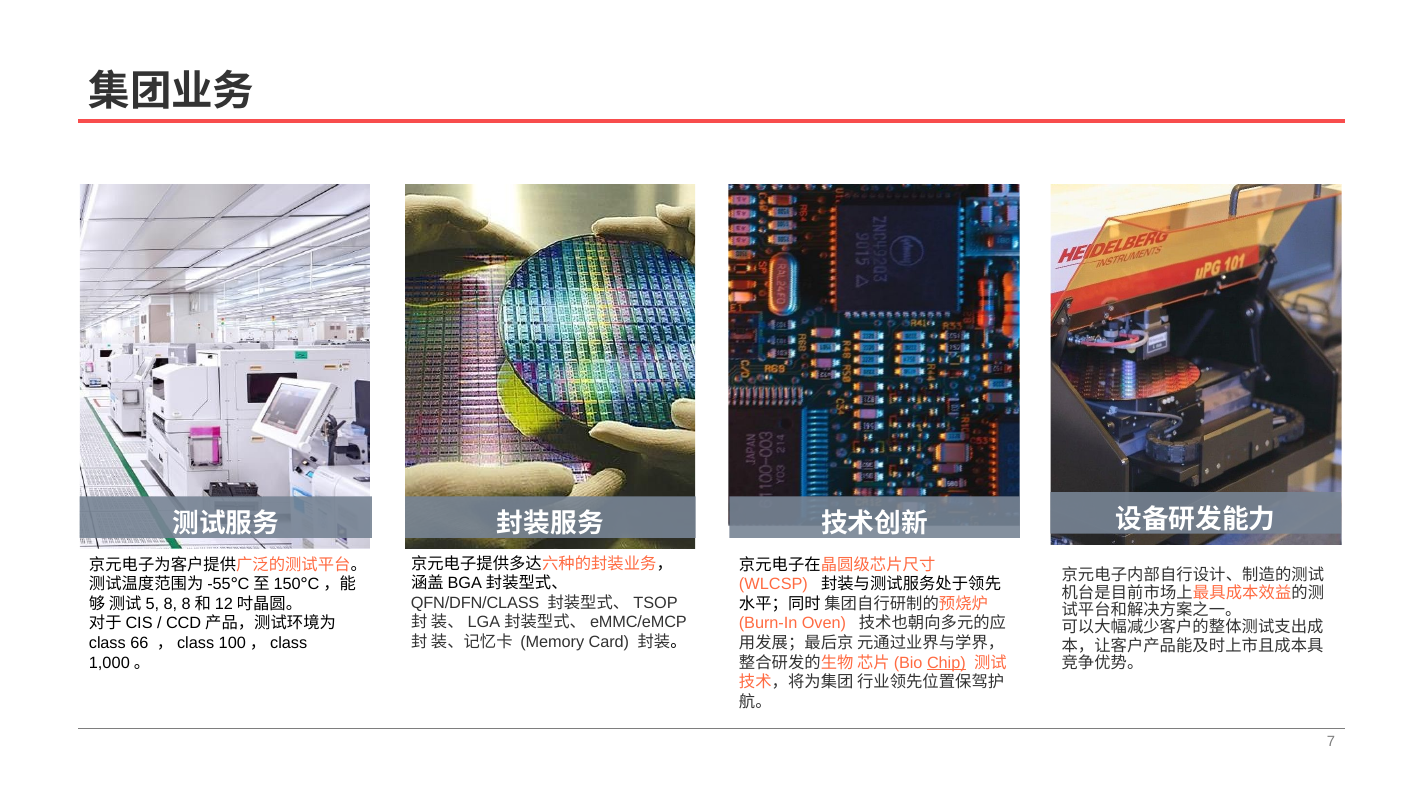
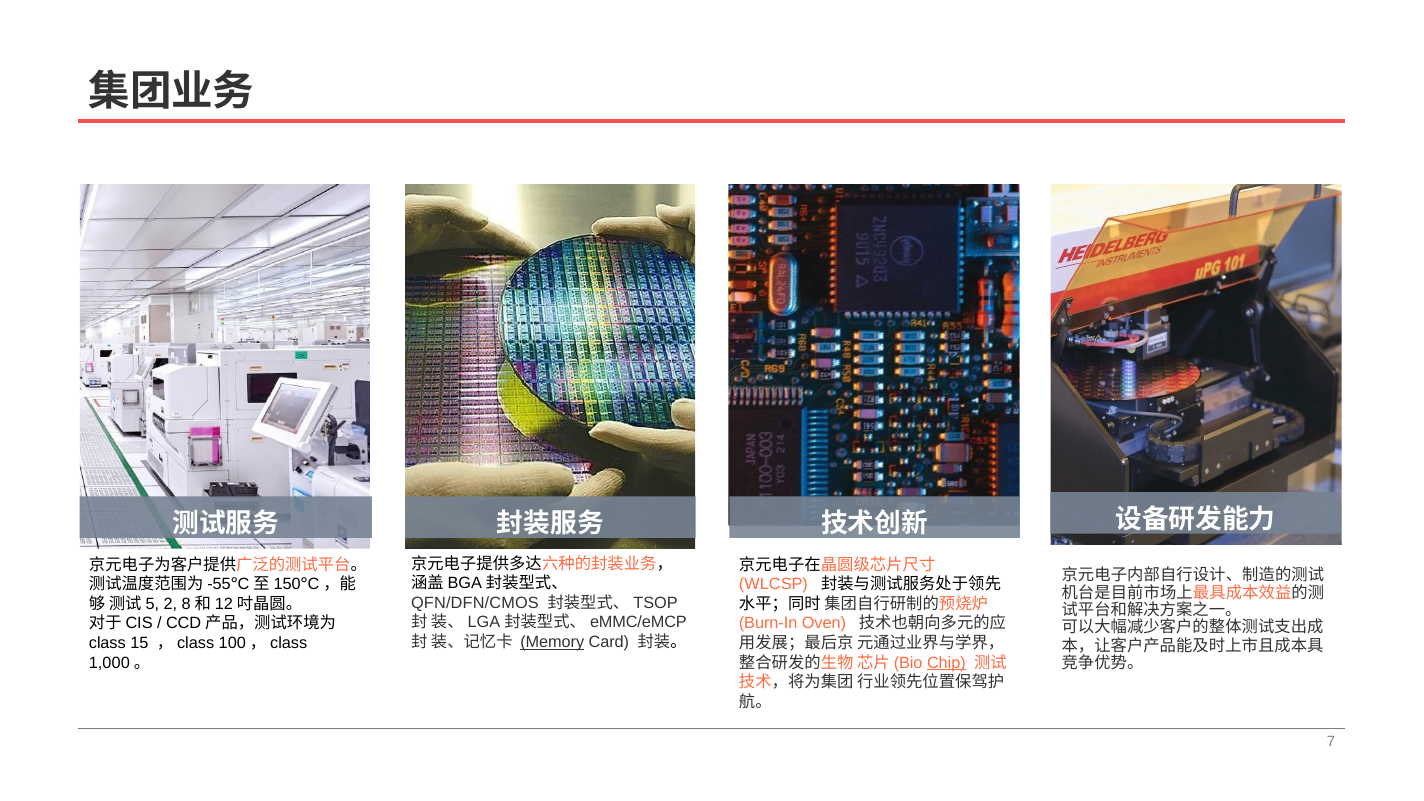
QFN/DFN/CLASS: QFN/DFN/CLASS -> QFN/DFN/CMOS (475, 603)
8: 8 -> 2 (170, 604)
66: 66 -> 15 (139, 643)
Memory underline: none -> present (552, 642)
